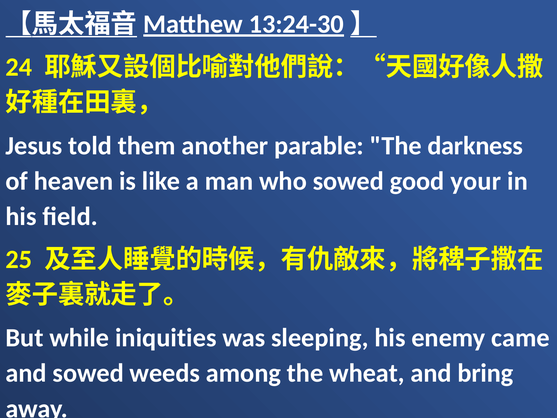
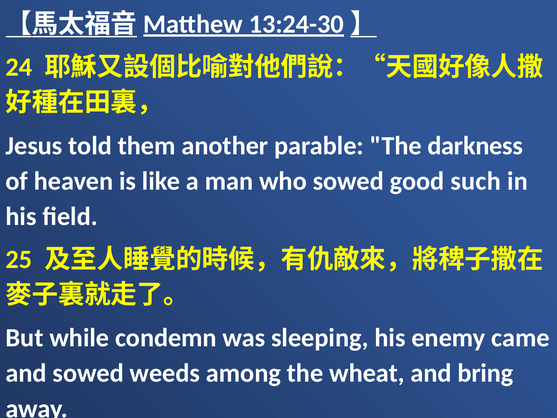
your: your -> such (476, 181)
iniquities: iniquities -> condemn (166, 338)
